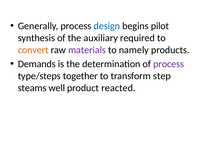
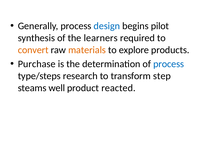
auxiliary: auxiliary -> learners (101, 38)
materials colour: purple -> orange (87, 50)
namely: namely -> explore (134, 50)
Demands: Demands -> Purchase (37, 64)
process colour: purple -> blue (169, 64)
together: together -> research (80, 76)
